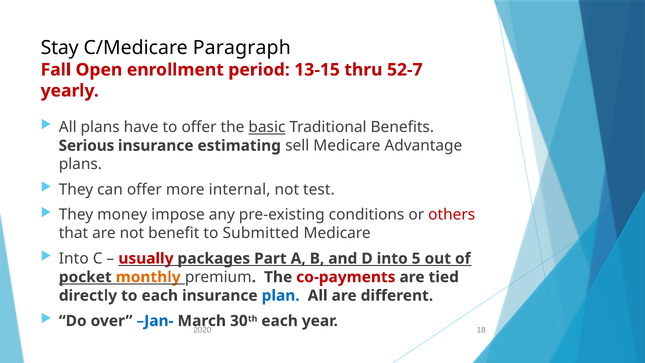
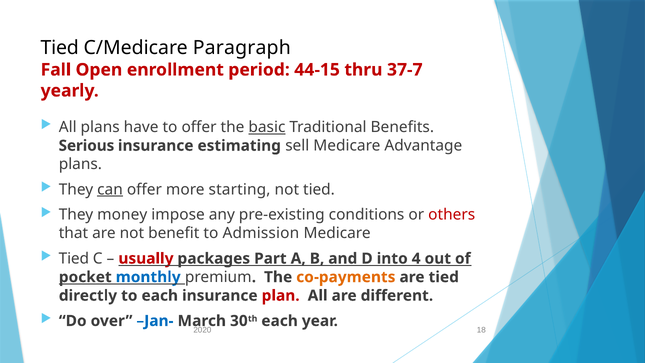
Stay: Stay -> Tied (60, 48)
13-15: 13-15 -> 44-15 (317, 70)
52-7: 52-7 -> 37-7 (405, 70)
can underline: none -> present (110, 189)
internal: internal -> starting (240, 189)
not test: test -> tied (319, 189)
Submitted: Submitted -> Admission (261, 233)
Into: Into -> Tied (74, 258)
5: 5 -> 4 (416, 258)
monthly colour: orange -> blue (148, 277)
co-payments colour: red -> orange (346, 277)
plan colour: blue -> red (281, 295)
